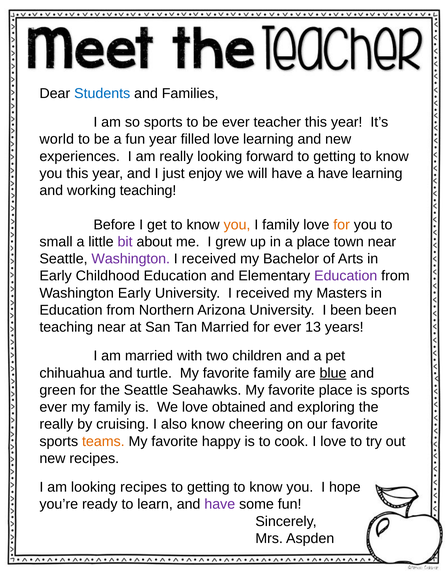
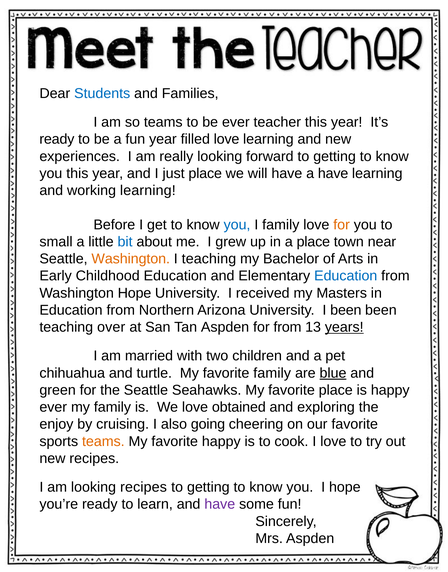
so sports: sports -> teams (163, 122)
world: world -> ready (57, 139)
just enjoy: enjoy -> place (205, 173)
working teaching: teaching -> learning (148, 191)
you colour: orange -> blue (237, 225)
bit colour: purple -> blue (125, 242)
Washington colour: purple -> orange (131, 259)
received: received -> teaching (209, 259)
Education colour: purple -> blue (346, 276)
Washington Early: Early -> Hope (134, 293)
teaching near: near -> over (111, 327)
Tan Married: Married -> Aspden (225, 327)
for ever: ever -> from (287, 327)
years underline: none -> present (344, 327)
is sports: sports -> happy (390, 390)
really: really -> enjoy (56, 424)
also know: know -> going (208, 424)
